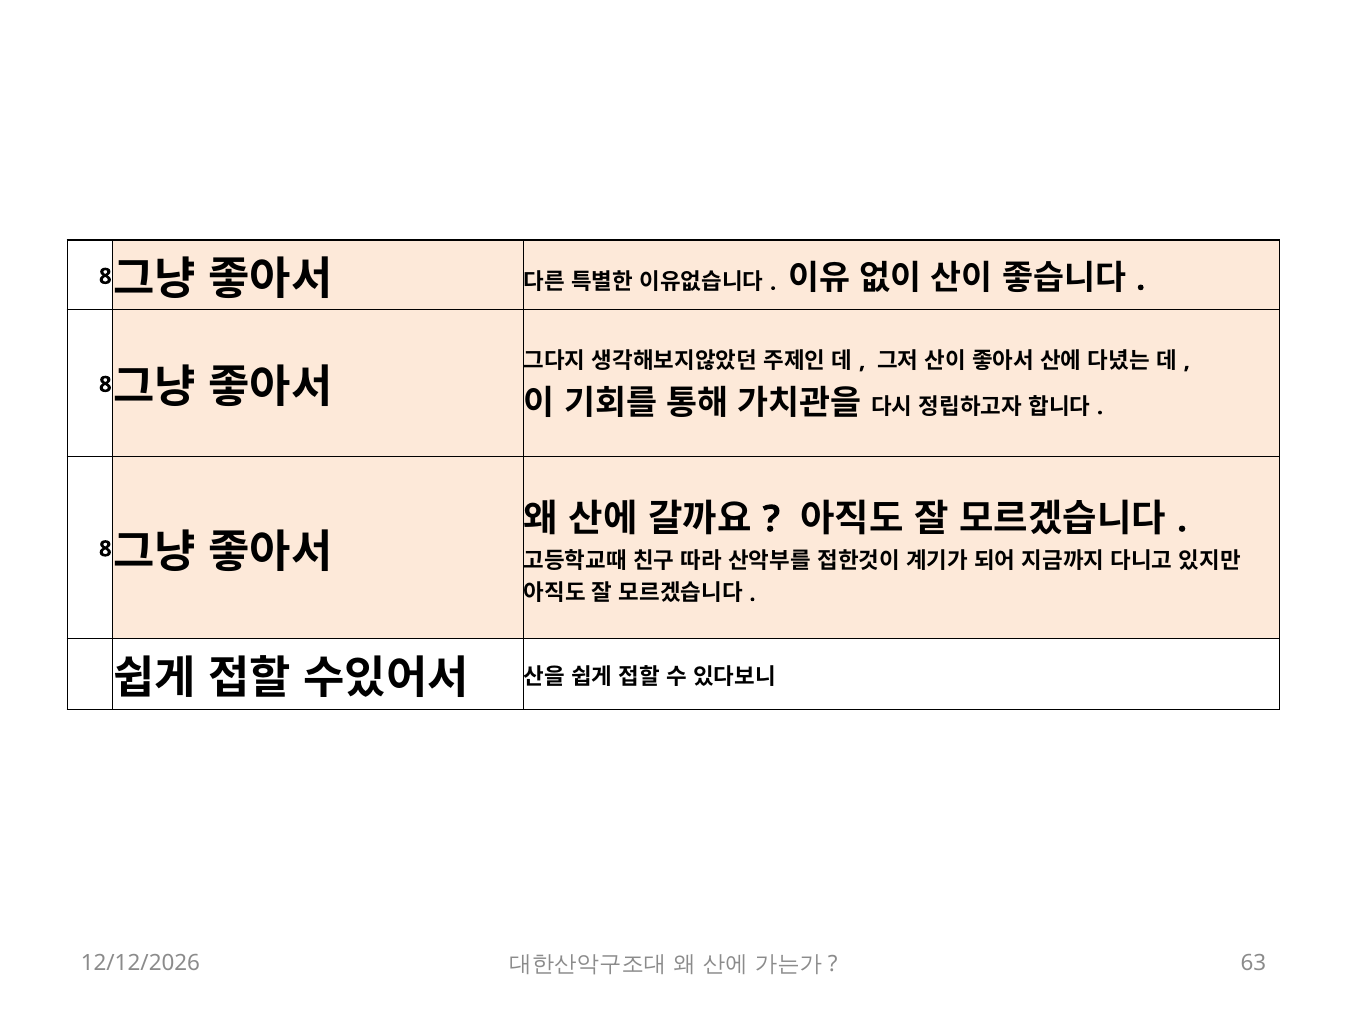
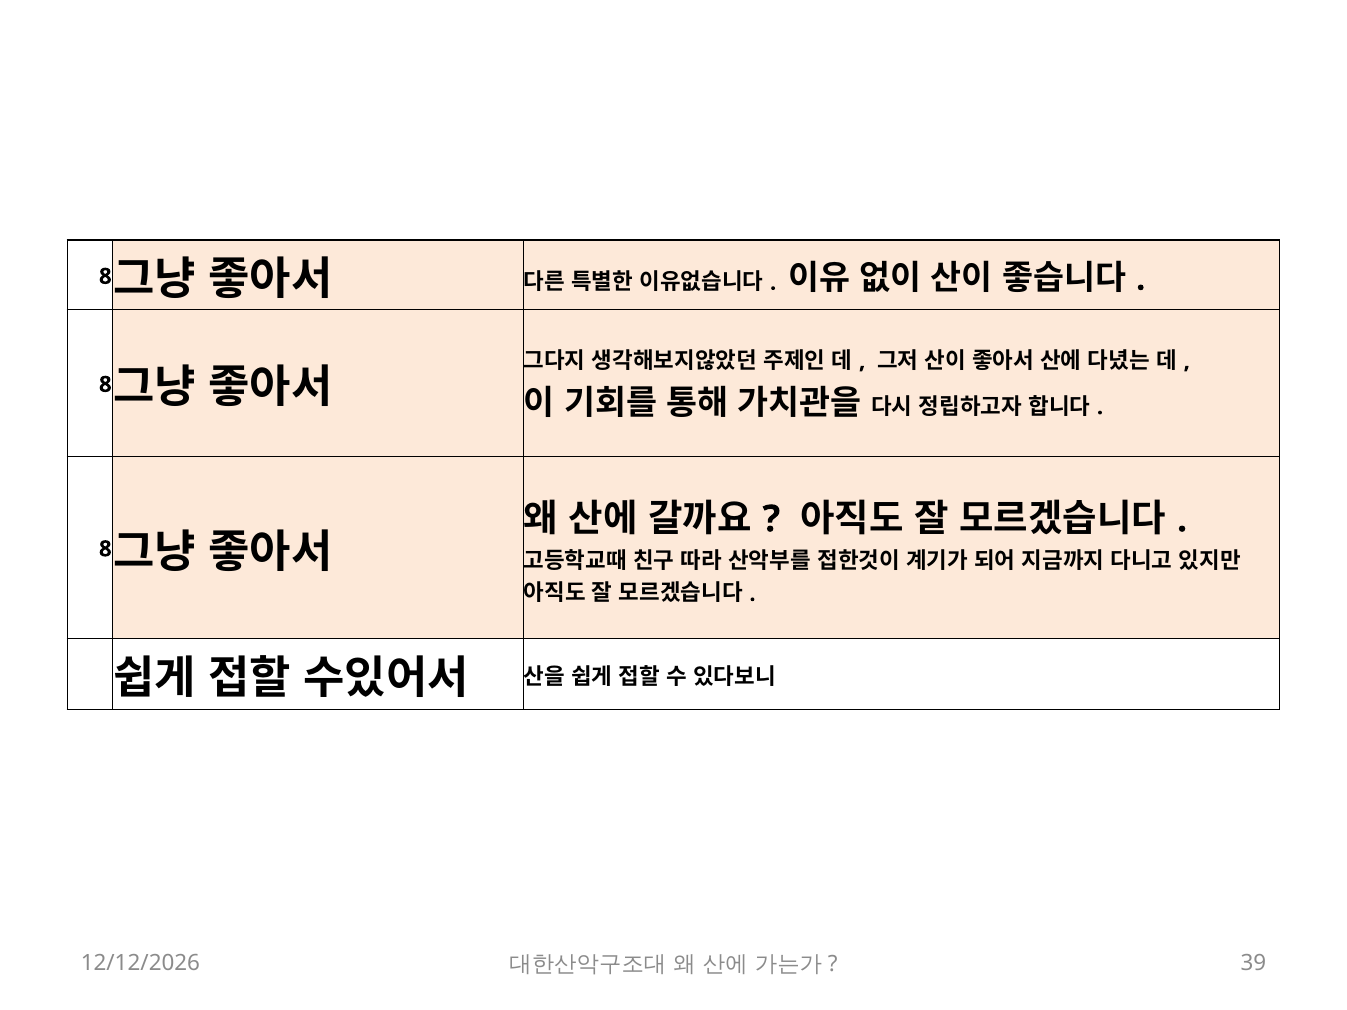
63: 63 -> 39 (1253, 963)
